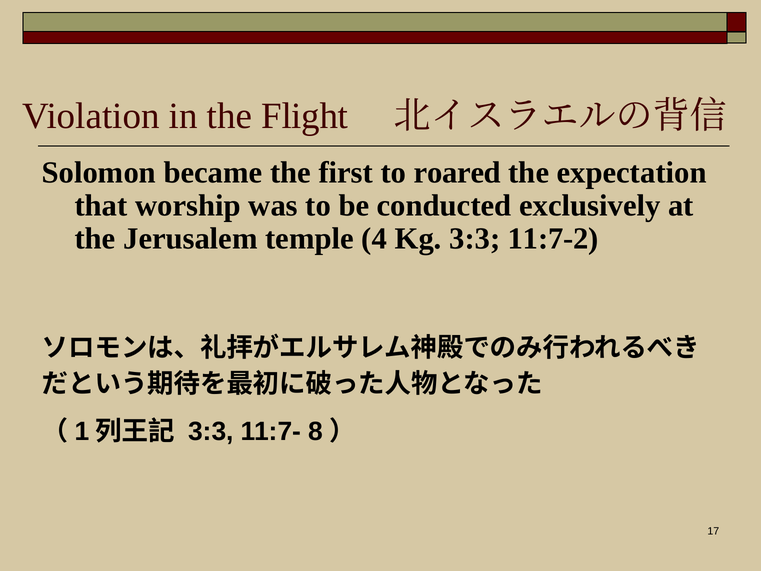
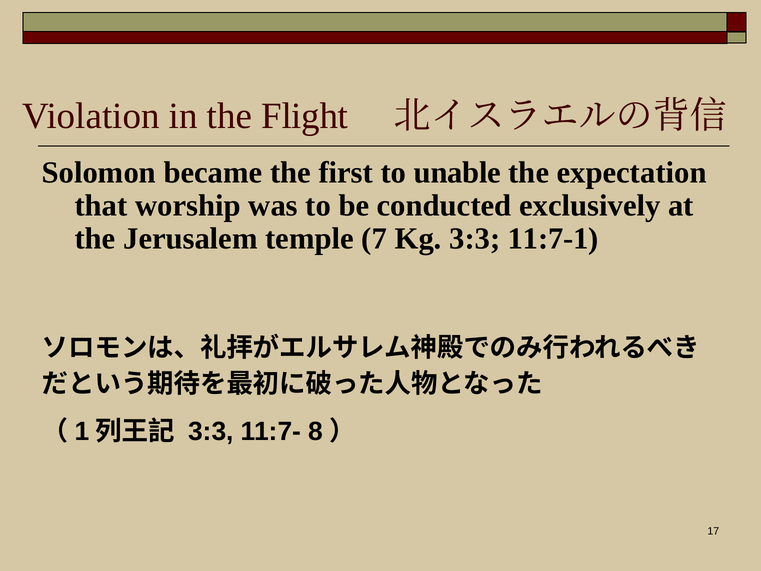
roared: roared -> unable (457, 172)
4: 4 -> 7 (374, 239)
11:7-2: 11:7-2 -> 11:7-1 (553, 239)
